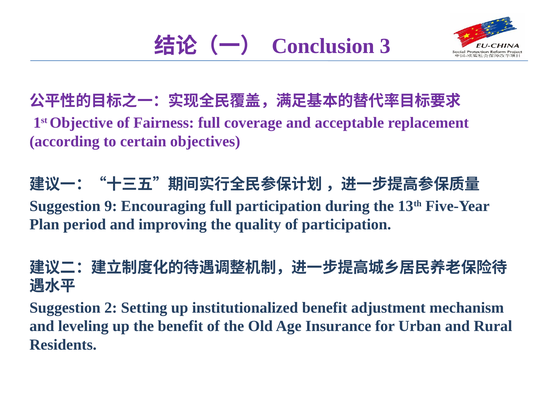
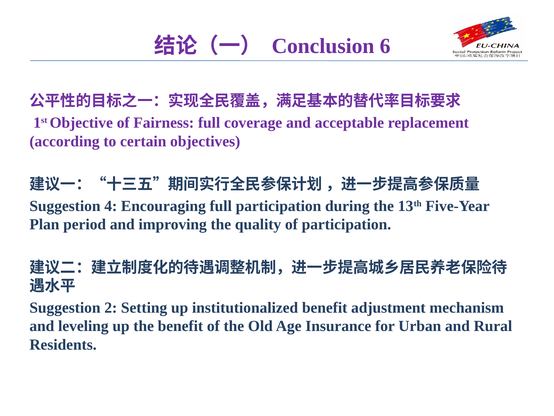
3: 3 -> 6 (385, 46)
9: 9 -> 4 (111, 206)
